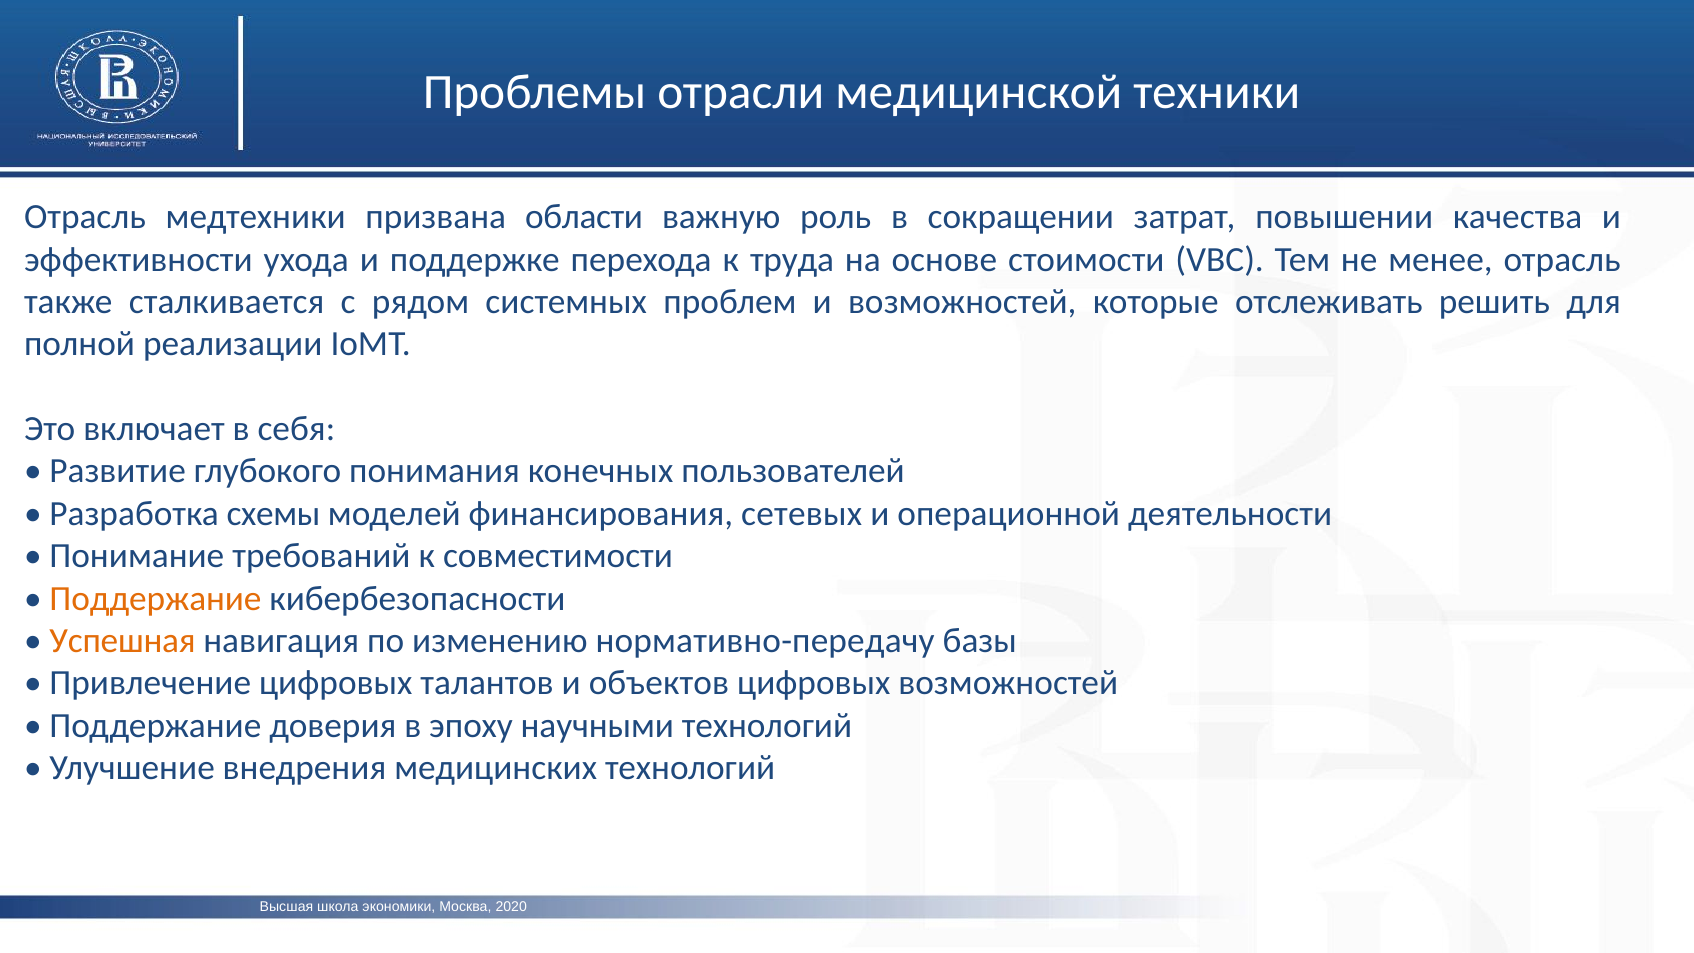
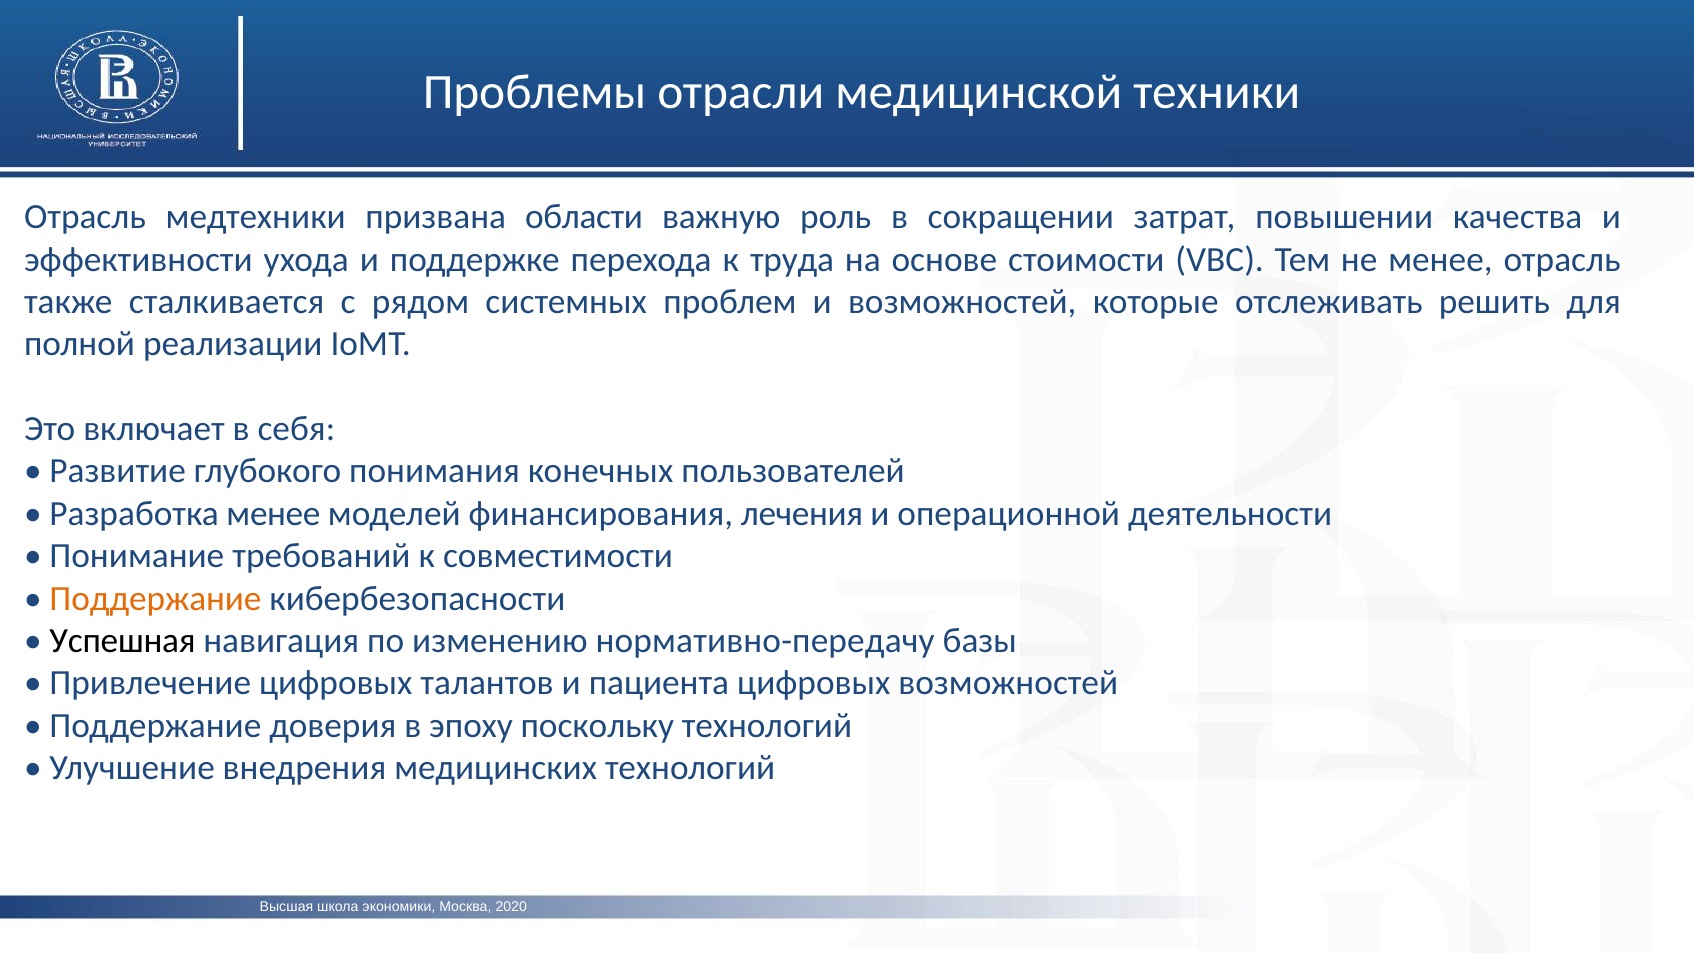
Разработка схемы: схемы -> менее (273, 514)
сетевых: сетевых -> лечения (802, 514)
Успешная colour: orange -> black (123, 641)
объектов: объектов -> пациента (659, 683)
научными: научными -> поскольку (597, 725)
